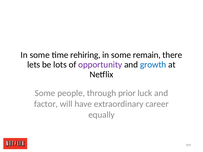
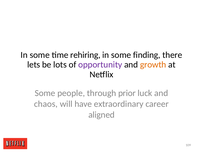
remain: remain -> finding (147, 55)
growth colour: blue -> orange (153, 65)
factor: factor -> chaos (46, 104)
equally: equally -> aligned (102, 115)
